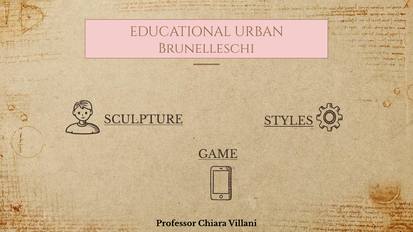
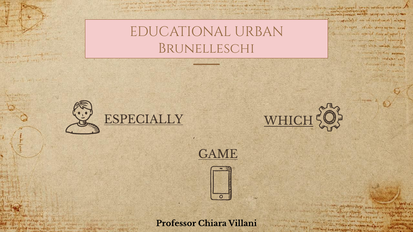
SCULPTURE: SCULPTURE -> ESPECIALLY (144, 120)
STYLES: STYLES -> WHICH (289, 121)
